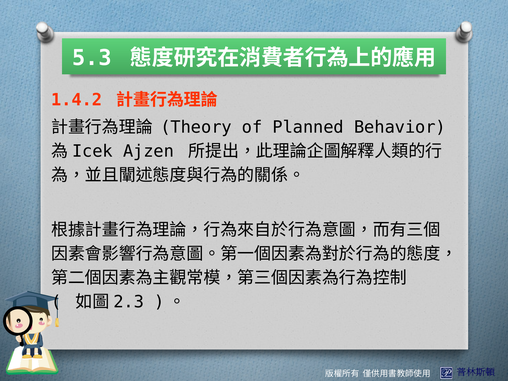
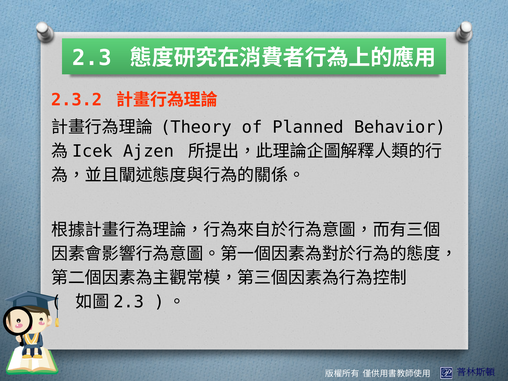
5.3: 5.3 -> 2.3 (92, 58)
1.4.2: 1.4.2 -> 2.3.2 (77, 100)
